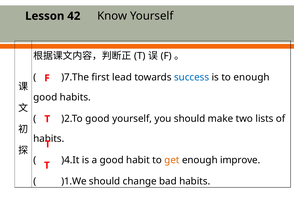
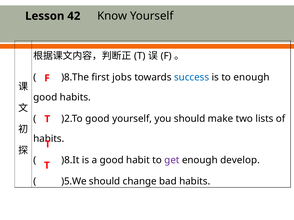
)7.The: )7.The -> )8.The (75, 77)
lead: lead -> jobs (122, 77)
)4.It: )4.It -> )8.It (70, 160)
get colour: orange -> purple (172, 160)
improve: improve -> develop (240, 160)
)1.We: )1.We -> )5.We (74, 182)
